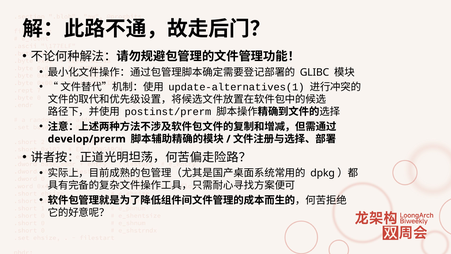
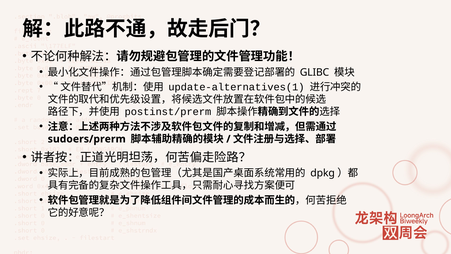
develop/prerm: develop/prerm -> sudoers/prerm (87, 139)
